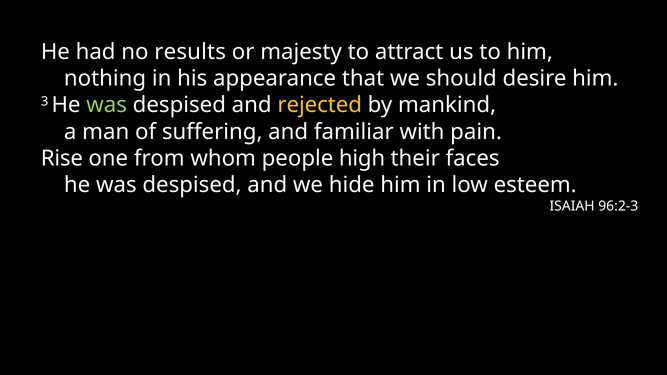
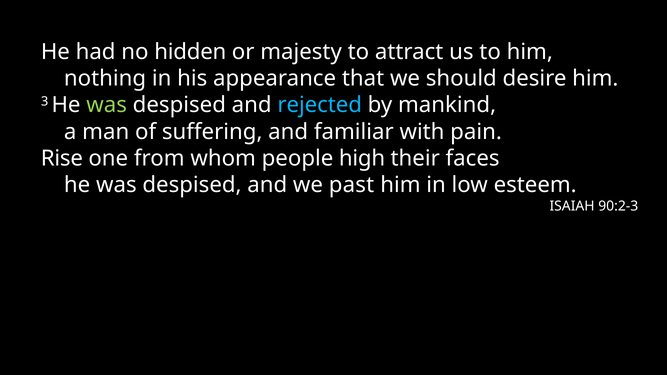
results: results -> hidden (190, 52)
rejected colour: yellow -> light blue (320, 105)
hide: hide -> past (352, 185)
96:2-3: 96:2-3 -> 90:2-3 (618, 206)
